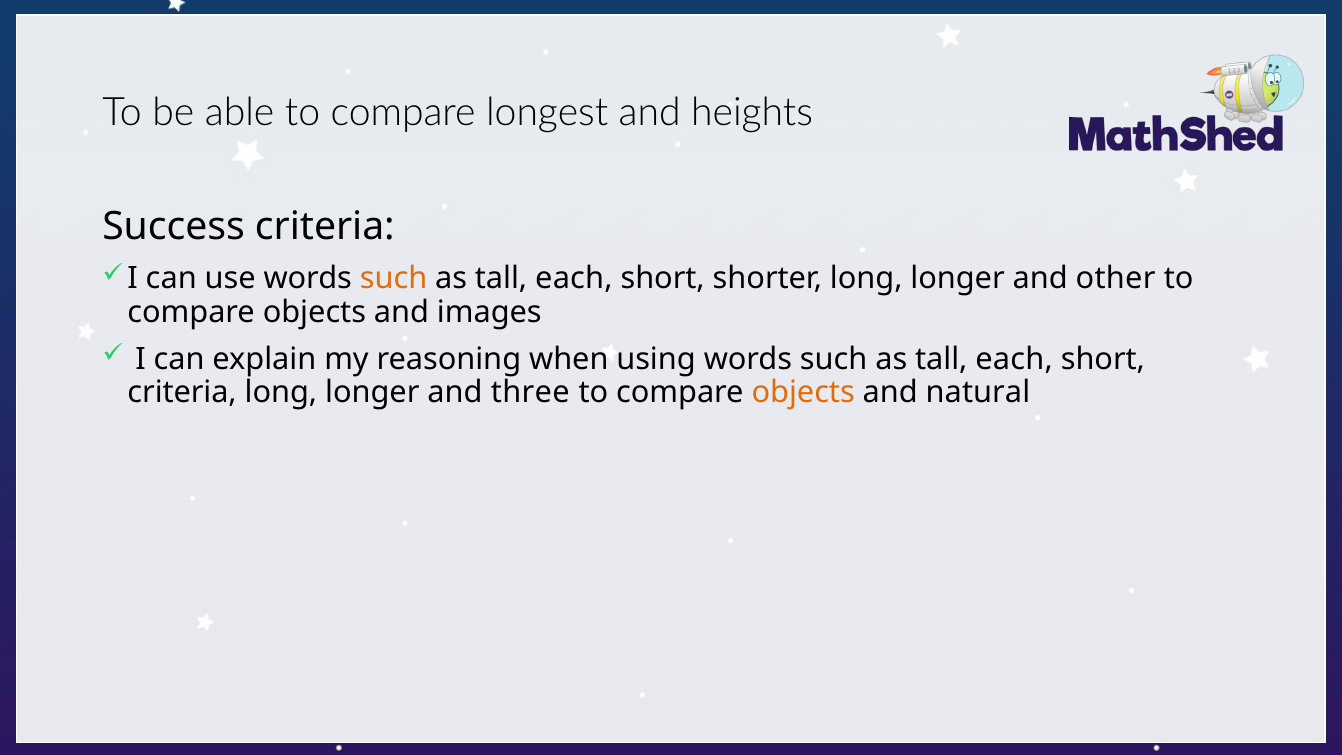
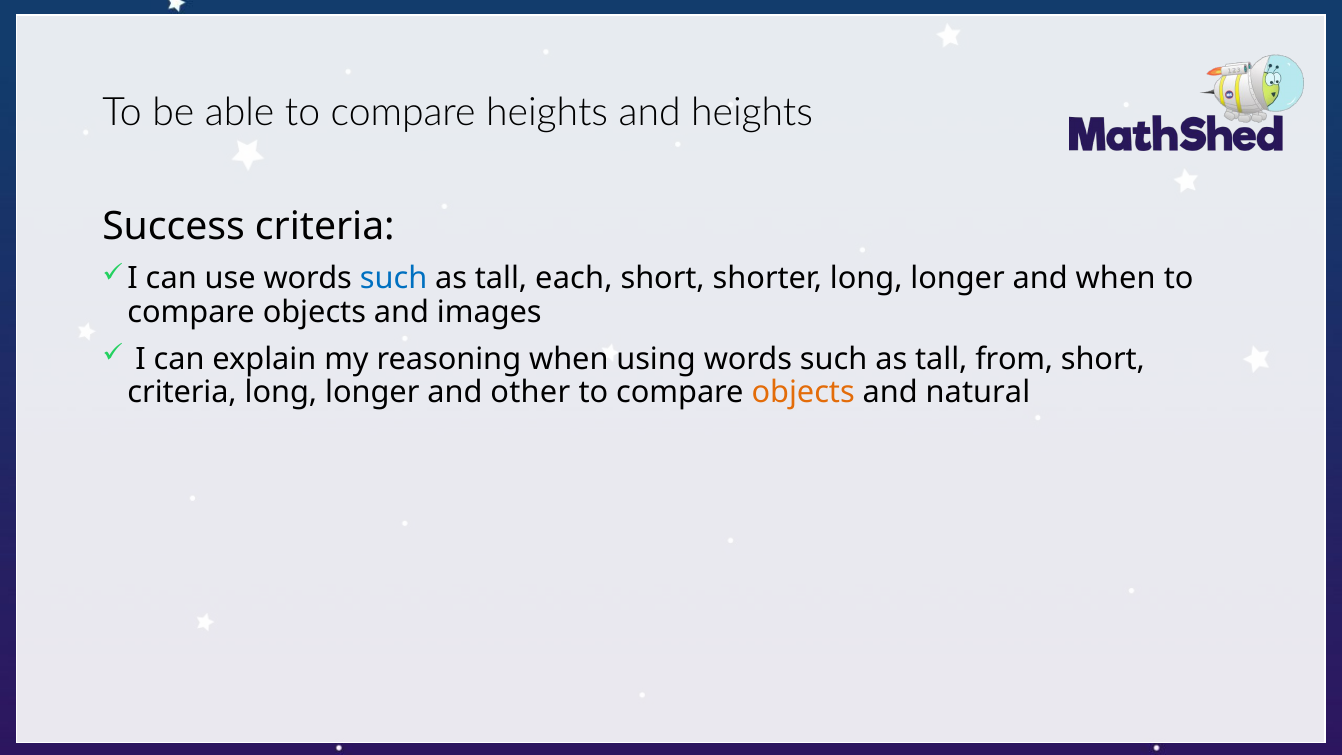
compare longest: longest -> heights (547, 113)
such colour: orange -> blue (394, 279)
and other: other -> when (1116, 279)
each: each -> from (1014, 359)
three: three -> other (530, 392)
